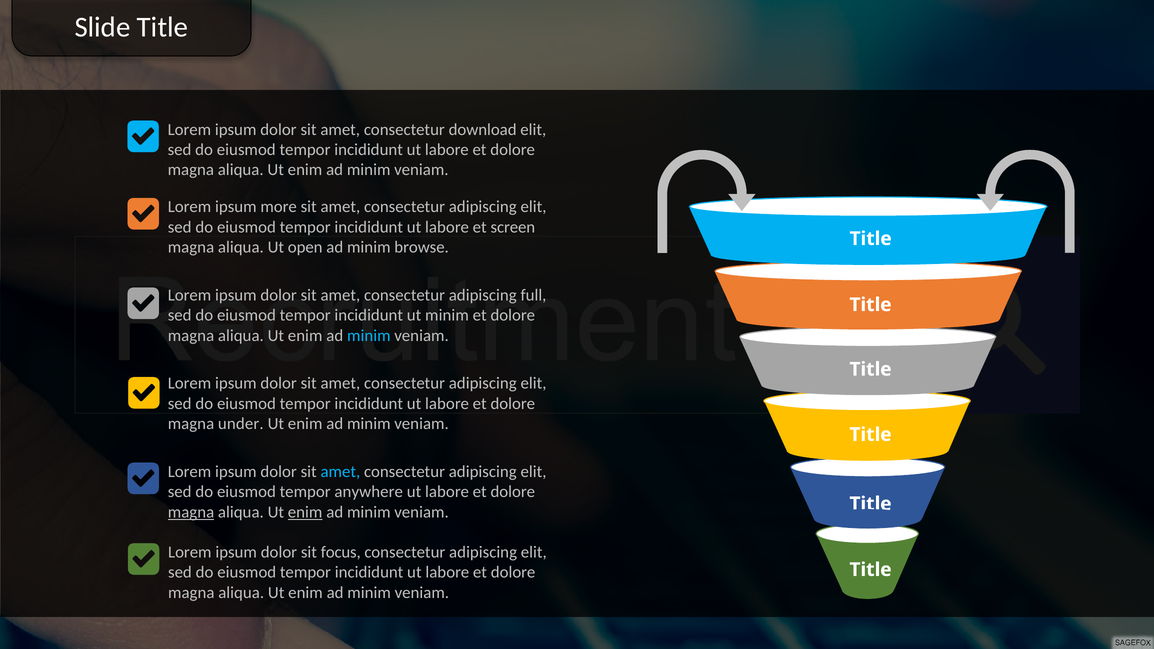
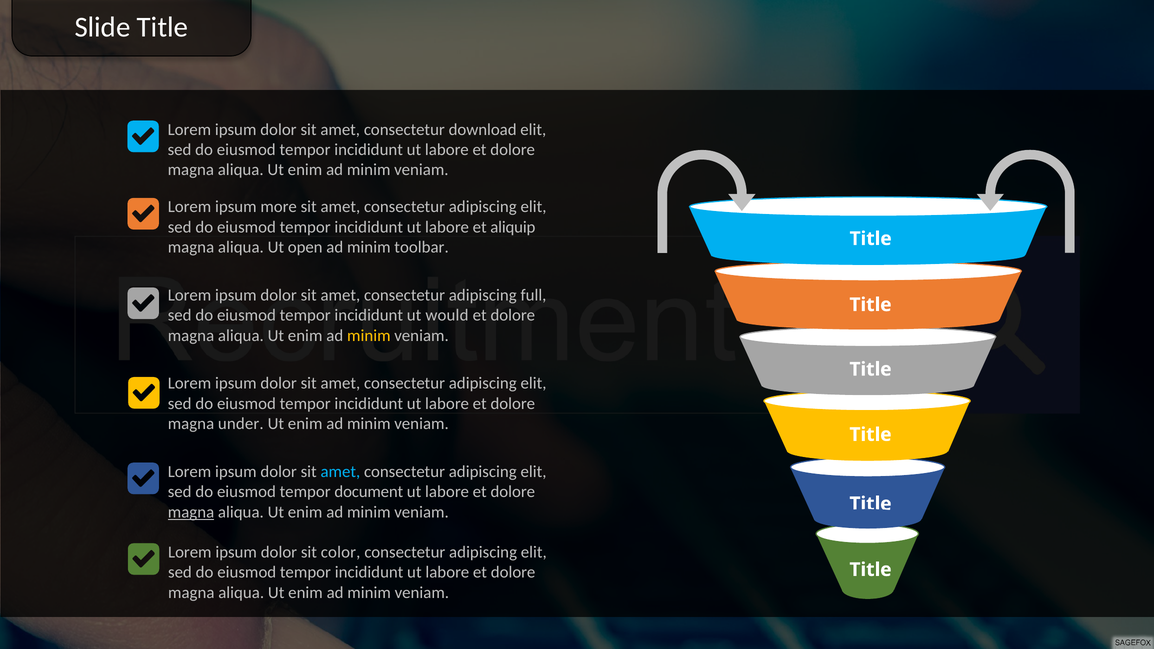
screen: screen -> aliquip (513, 227)
browse: browse -> toolbar (422, 247)
ut minim: minim -> would (447, 315)
minim colour: light blue -> yellow (369, 336)
anywhere: anywhere -> document (369, 492)
enim underline: present -> none (305, 512)
focus: focus -> color (341, 552)
